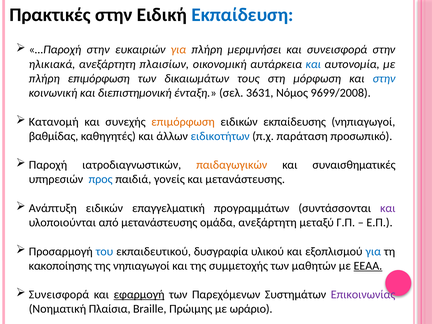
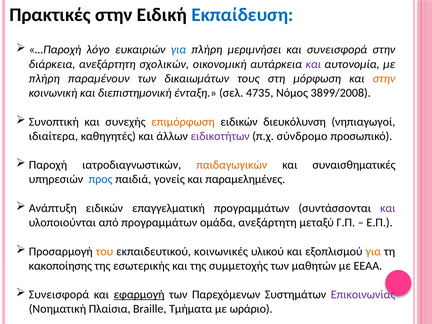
…Παροχή στην: στην -> λόγο (98, 50)
για colour: orange -> blue (178, 50)
ηλικιακά: ηλικιακά -> διάρκεια (52, 64)
πλαισίων: πλαισίων -> σχολικών (164, 64)
και colour: blue -> purple (313, 64)
πλήρη επιμόρφωση: επιμόρφωση -> παραμένουν (99, 79)
στην colour: blue -> orange (384, 79)
3631: 3631 -> 4735 (260, 93)
9699/2008: 9699/2008 -> 3899/2008 (341, 93)
Κατανομή: Κατανομή -> Συνοπτική (54, 122)
εκπαίδευσης: εκπαίδευσης -> διευκόλυνση (295, 122)
βαθμίδας: βαθμίδας -> ιδιαίτερα (53, 136)
ειδικοτήτων colour: blue -> purple (220, 136)
παράταση: παράταση -> σύνδρομο (302, 136)
και μετανάστευσης: μετανάστευσης -> παραμελημένες (245, 179)
από μετανάστευσης: μετανάστευσης -> προγραμμάτων (159, 223)
του colour: blue -> orange (105, 251)
δυσγραφία: δυσγραφία -> κοινωνικές (221, 251)
για colour: blue -> orange (373, 251)
της νηπιαγωγοί: νηπιαγωγοί -> εσωτερικής (141, 266)
ΕΕΑΑ underline: present -> none (368, 266)
Πρώιμης: Πρώιμης -> Τμήματα (191, 309)
